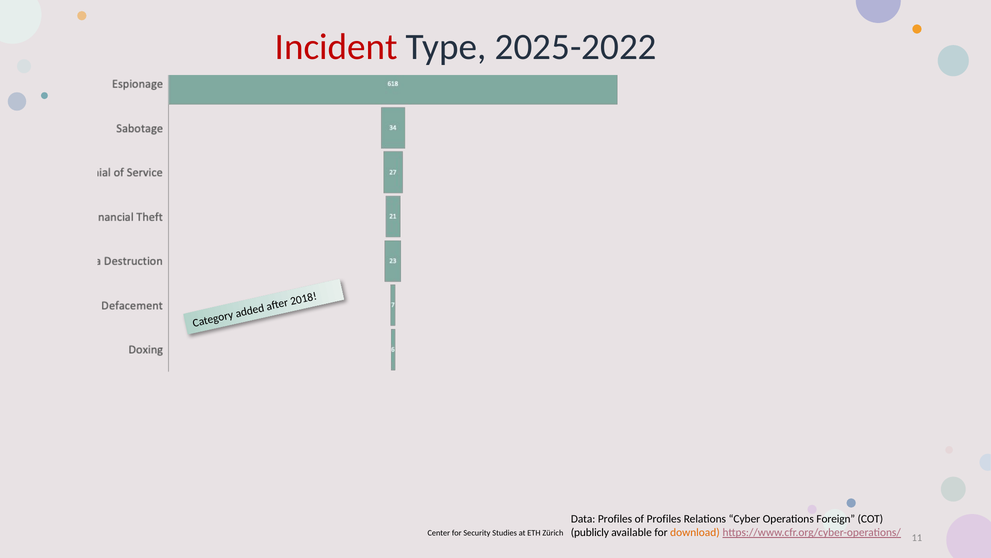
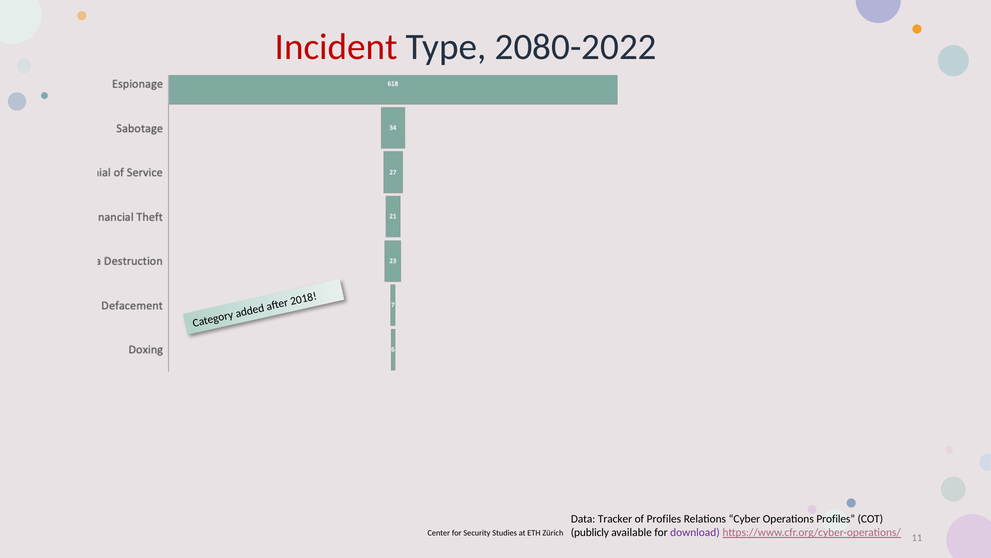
2025-2022: 2025-2022 -> 2080-2022 (576, 47)
Data Profiles: Profiles -> Tracker (615, 518)
Operations Foreign: Foreign -> Profiles (836, 518)
download colour: orange -> purple (695, 532)
